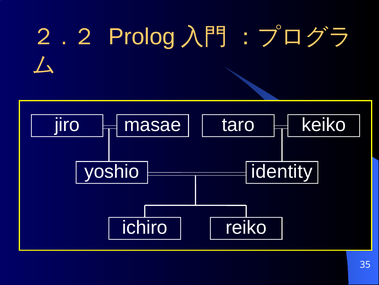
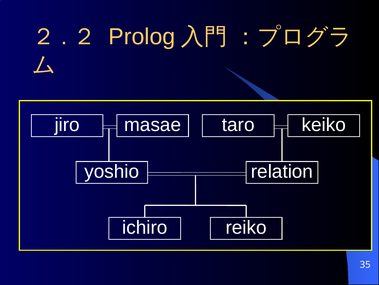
identity: identity -> relation (282, 171)
